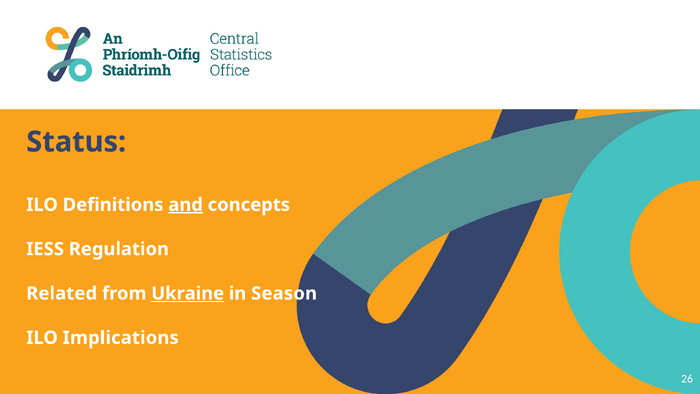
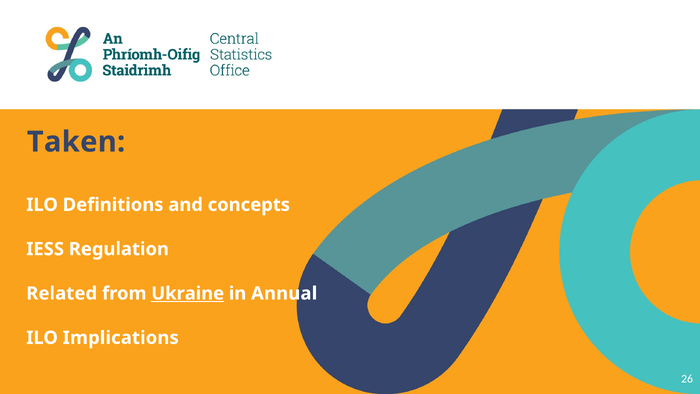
Status: Status -> Taken (76, 142)
and underline: present -> none (186, 205)
Season: Season -> Annual (284, 293)
